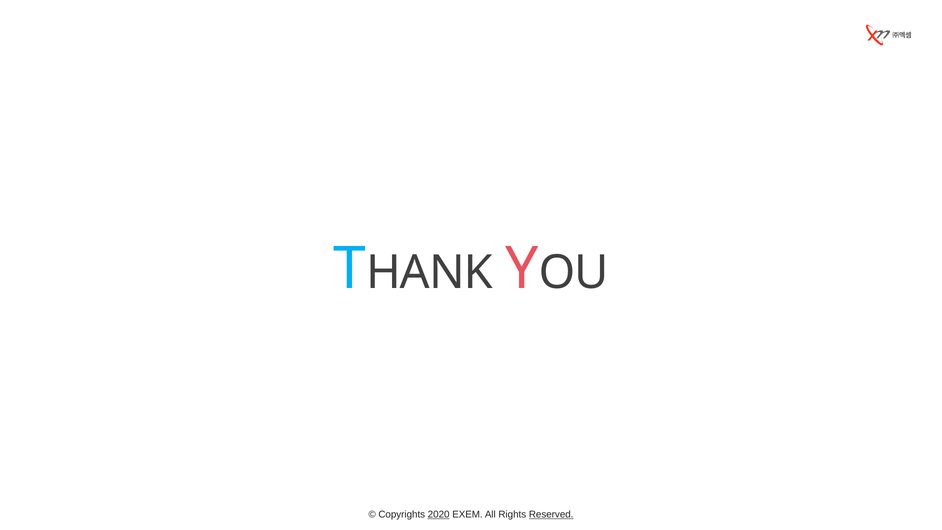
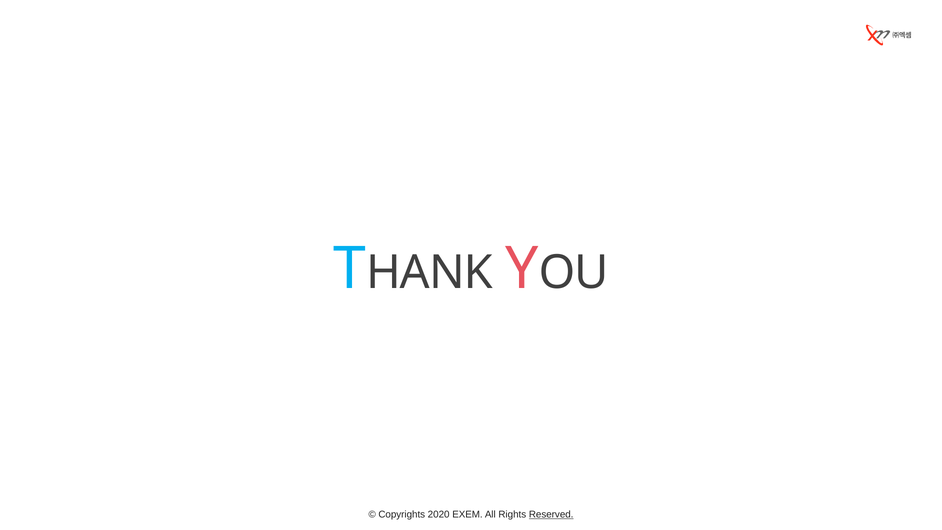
2020 underline: present -> none (439, 514)
